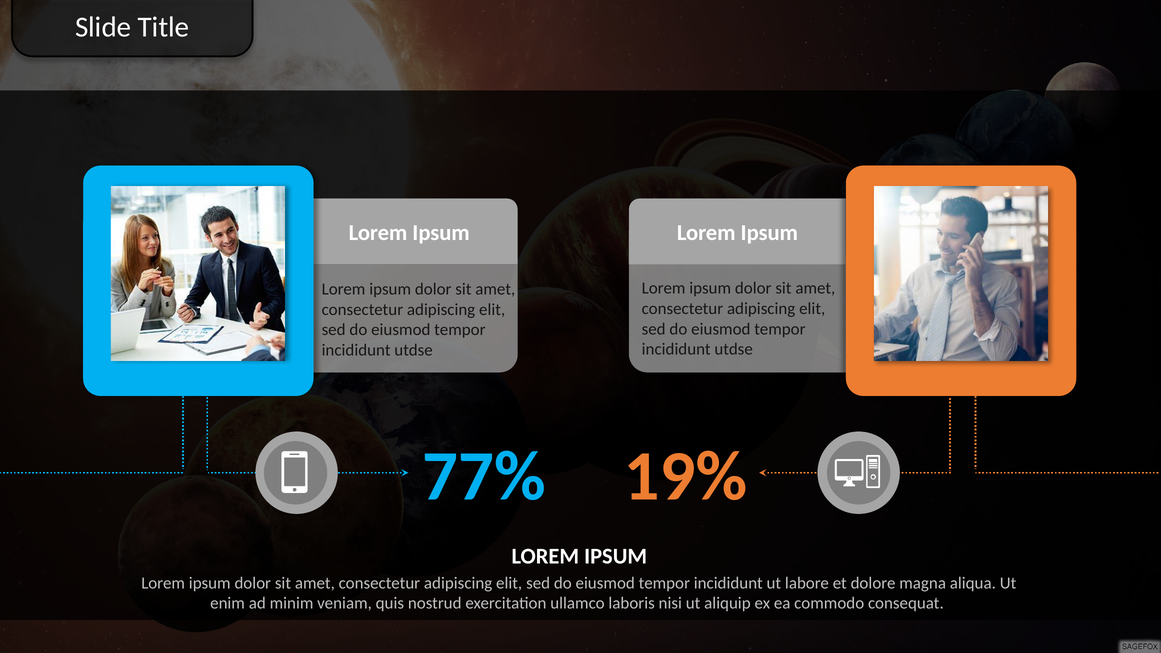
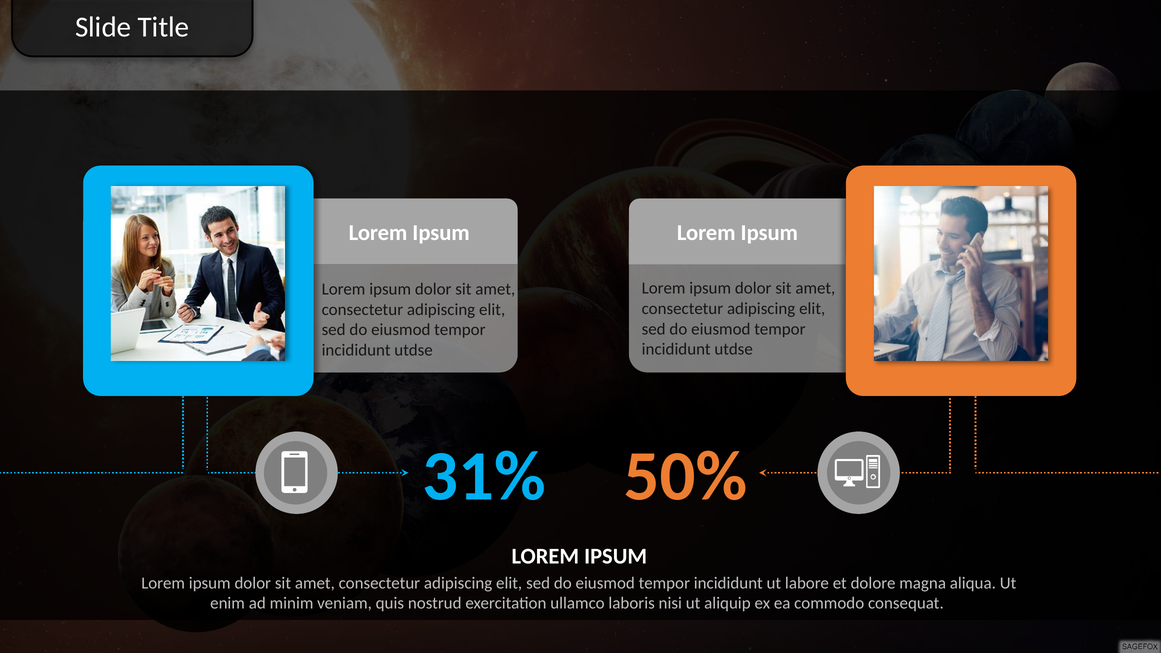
77%: 77% -> 31% (484, 476)
19%: 19% -> 50% (686, 476)
